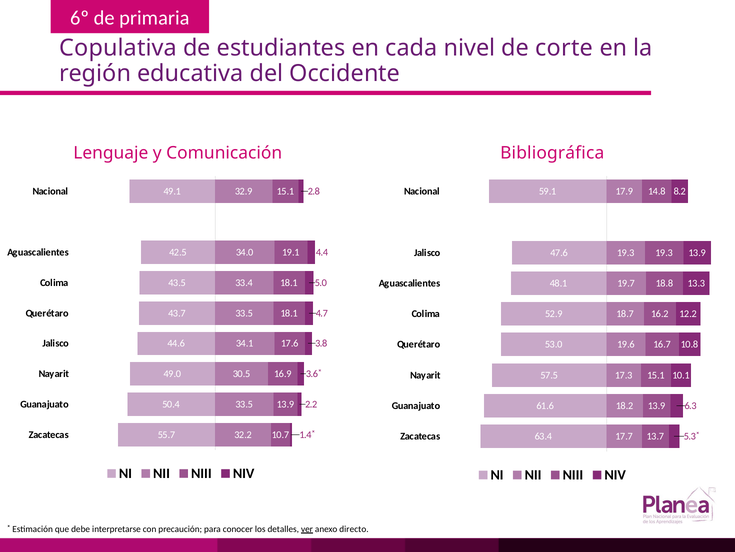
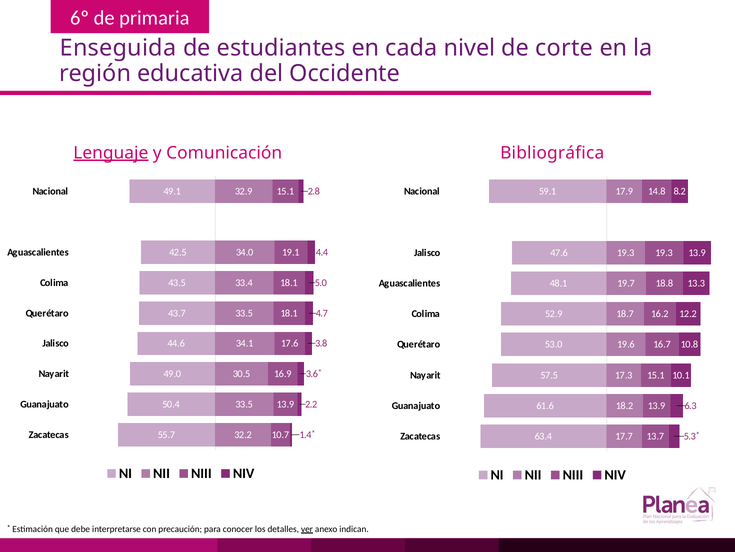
Copulativa: Copulativa -> Enseguida (118, 48)
Lenguaje underline: none -> present (111, 153)
directo: directo -> indican (354, 528)
